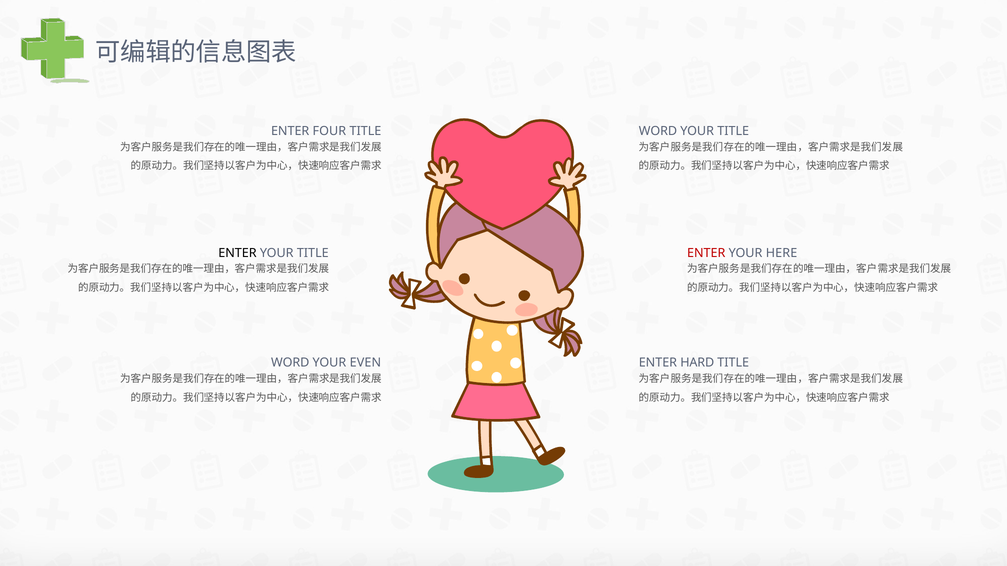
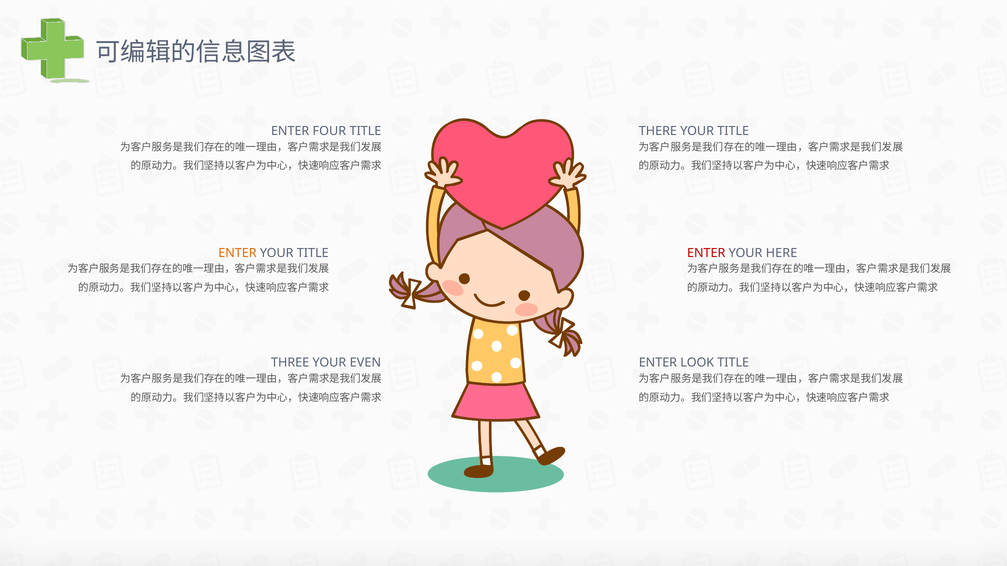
WORD: WORD -> THERE (658, 131)
ENTER colour: black -> orange (237, 253)
WORD: WORD -> THREE (290, 363)
HARD: HARD -> LOOK (697, 363)
